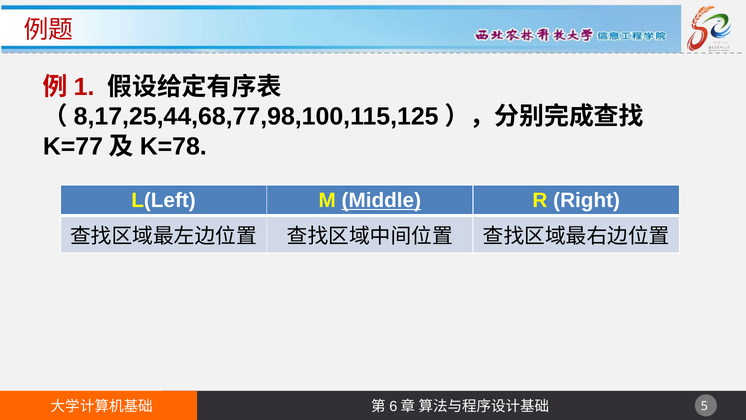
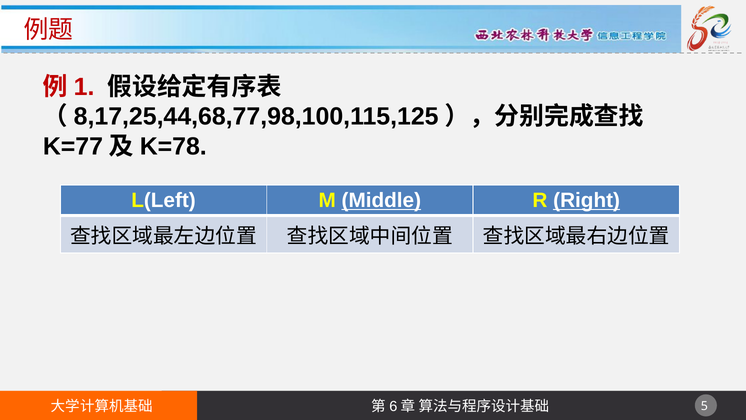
Right underline: none -> present (587, 200)
